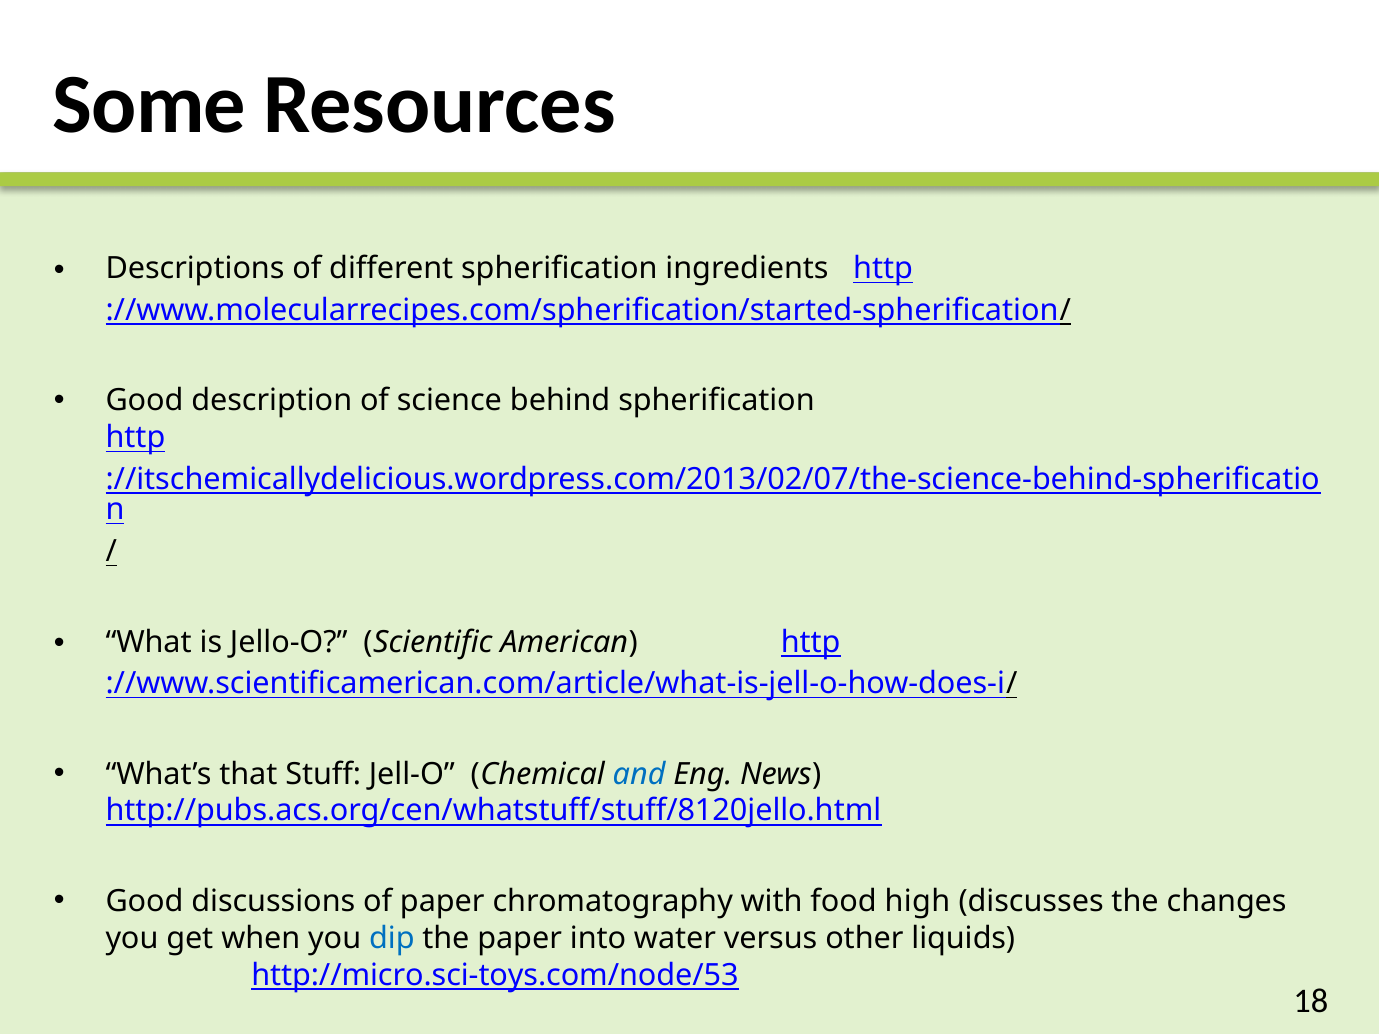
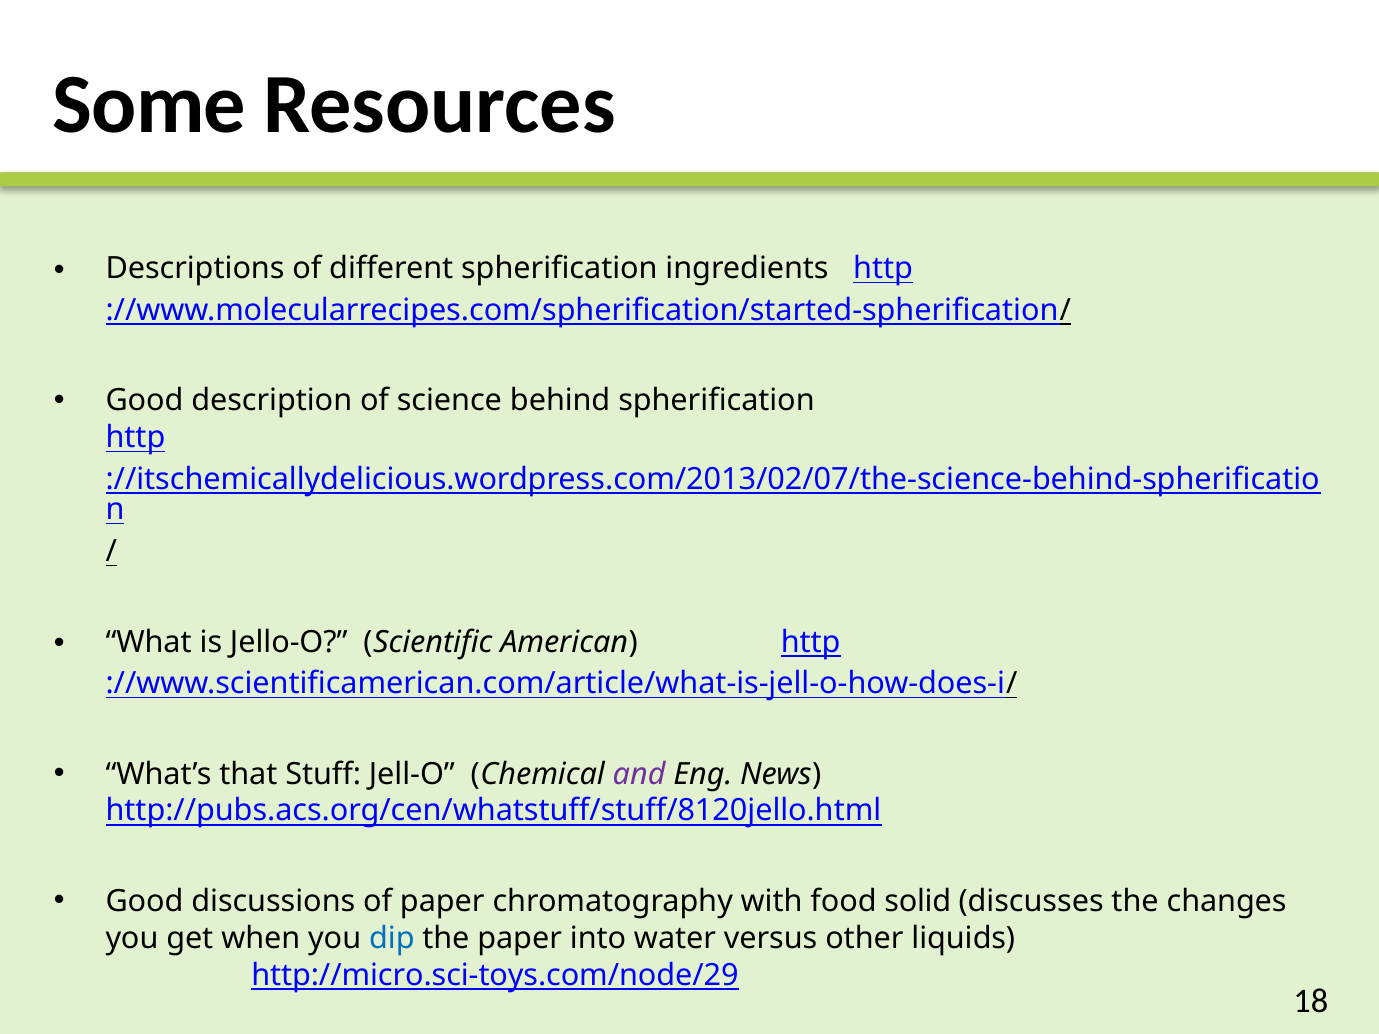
and colour: blue -> purple (639, 774)
high: high -> solid (918, 902)
http://micro.sci-toys.com/node/53: http://micro.sci-toys.com/node/53 -> http://micro.sci-toys.com/node/29 (495, 975)
